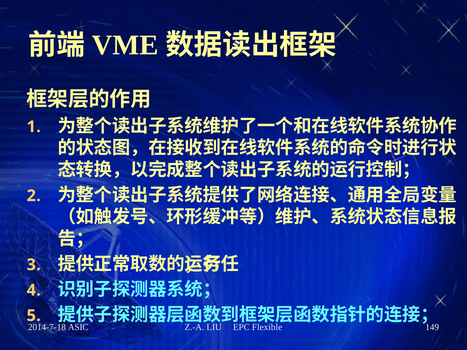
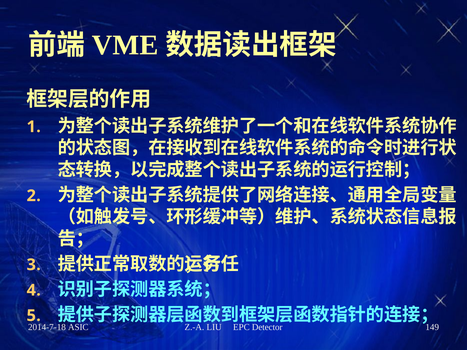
Flexible: Flexible -> Detector (267, 327)
